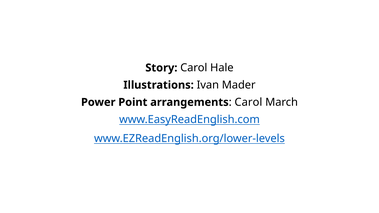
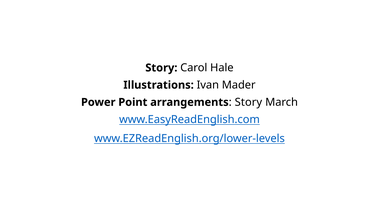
Carol: Carol -> Story (248, 102)
